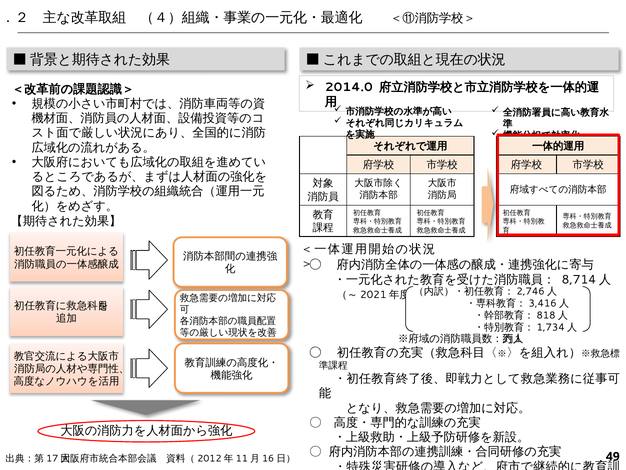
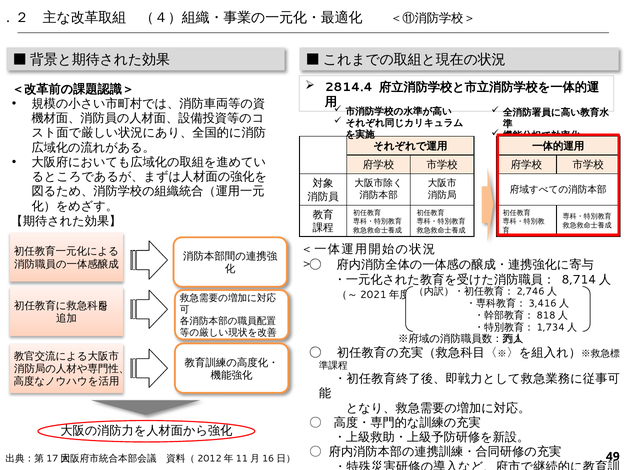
2014.0: 2014.0 -> 2814.4 (349, 87)
